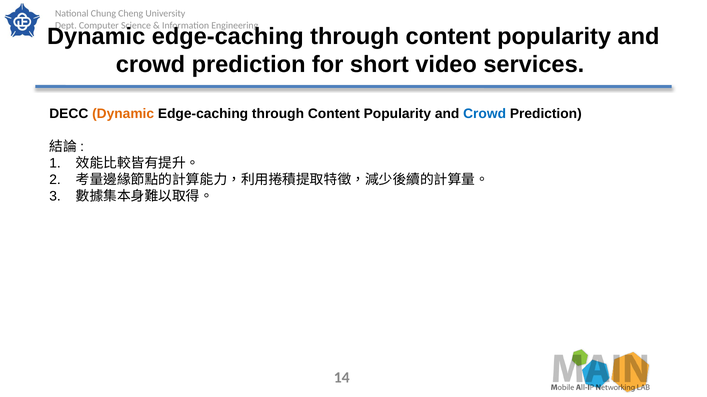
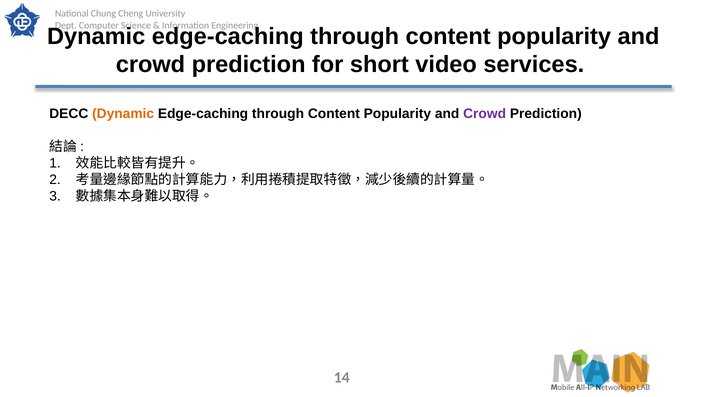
Crowd colour: blue -> purple (485, 114)
